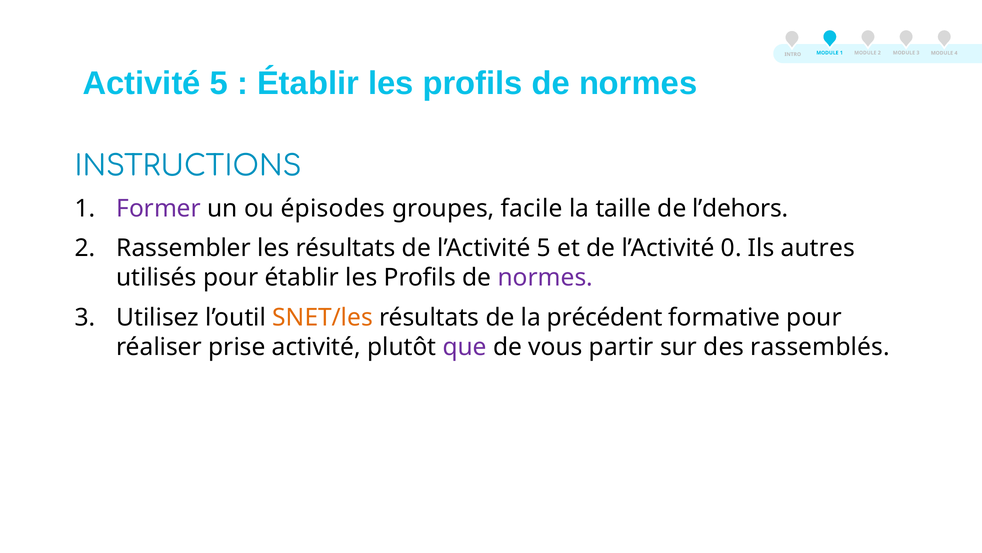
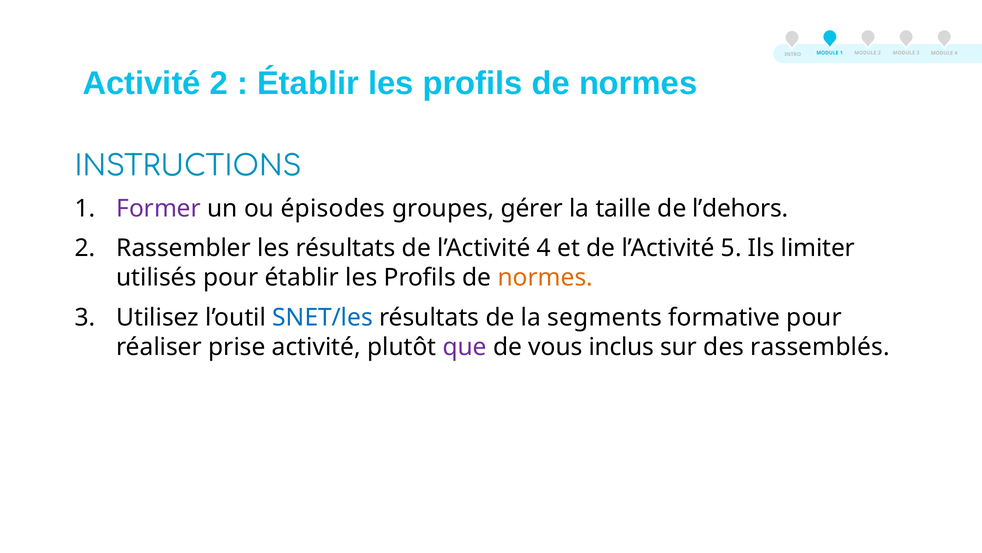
Activité 5: 5 -> 2 (219, 83)
facile: facile -> gérer (532, 208)
l’Activité 5: 5 -> 4 (544, 248)
0: 0 -> 5 (731, 248)
autres: autres -> limiter (818, 248)
normes colour: purple -> orange (545, 277)
SNET/les colour: orange -> blue (323, 317)
précédent: précédent -> segments (605, 317)
partir: partir -> inclus (621, 347)
